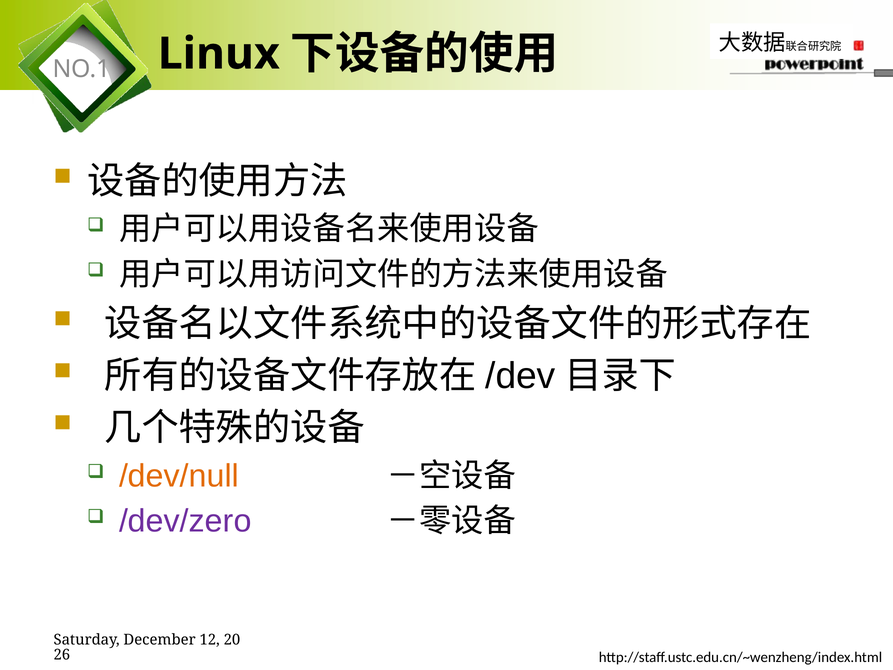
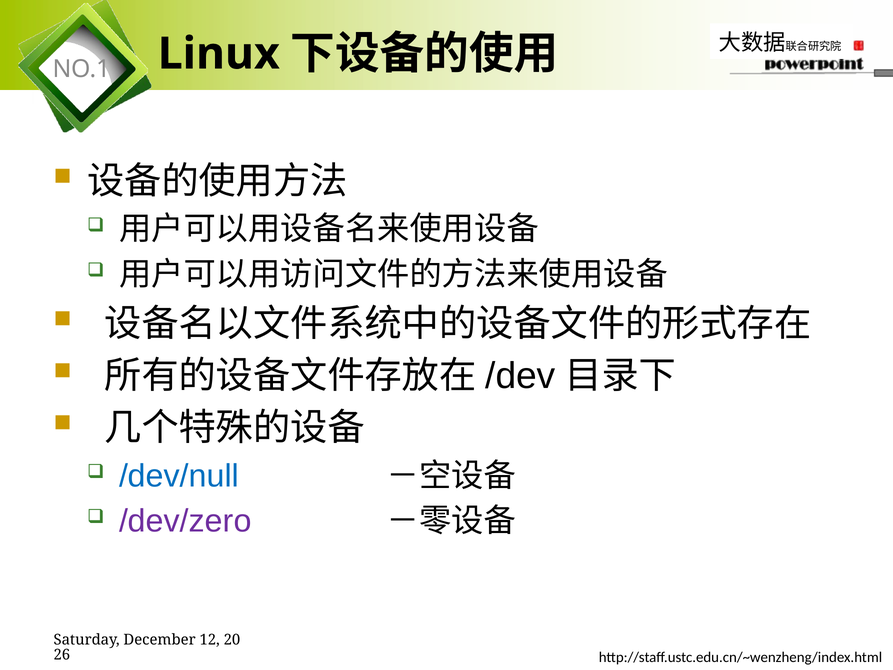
/dev/null colour: orange -> blue (179, 476)
